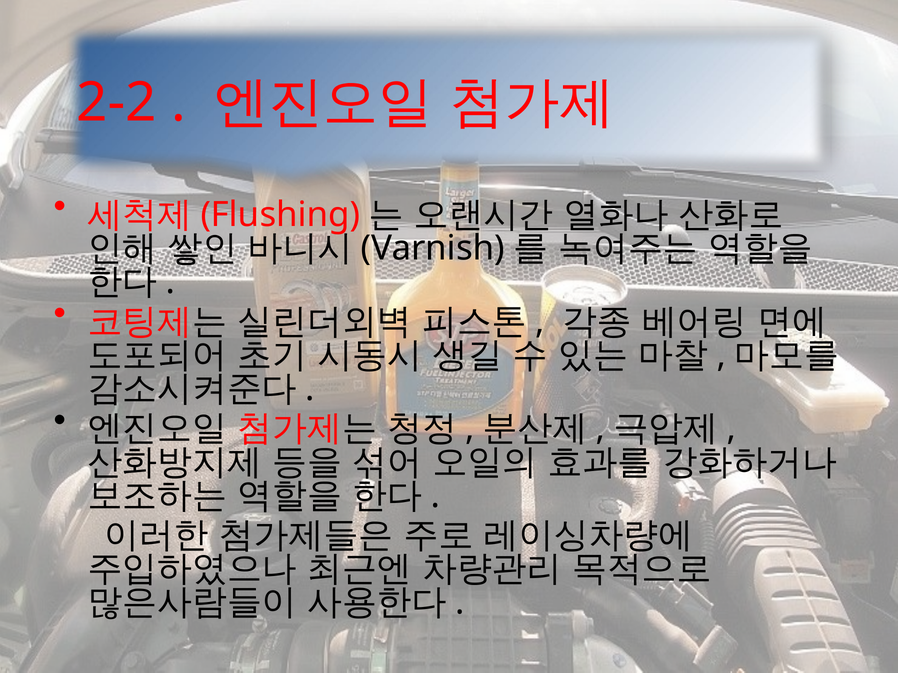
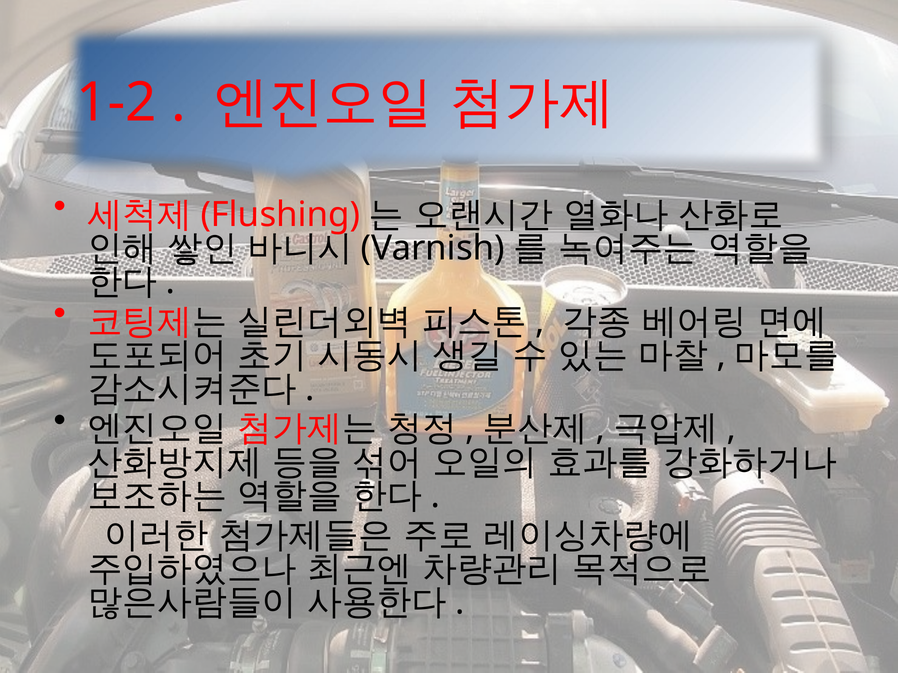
2-2: 2-2 -> 1-2 (117, 103)
